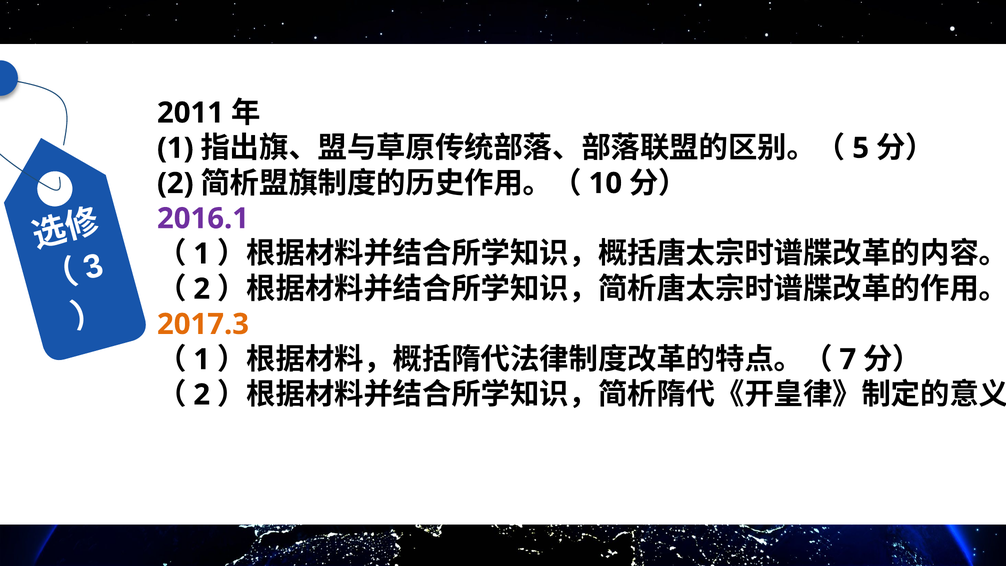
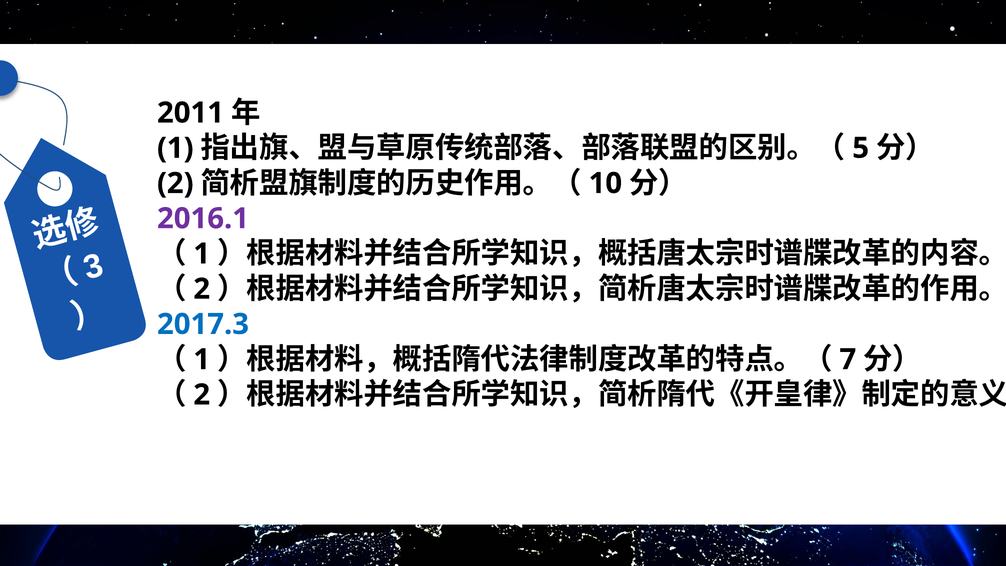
2017.3 colour: orange -> blue (203, 324)
